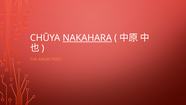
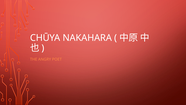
NAKAHARA underline: present -> none (87, 38)
